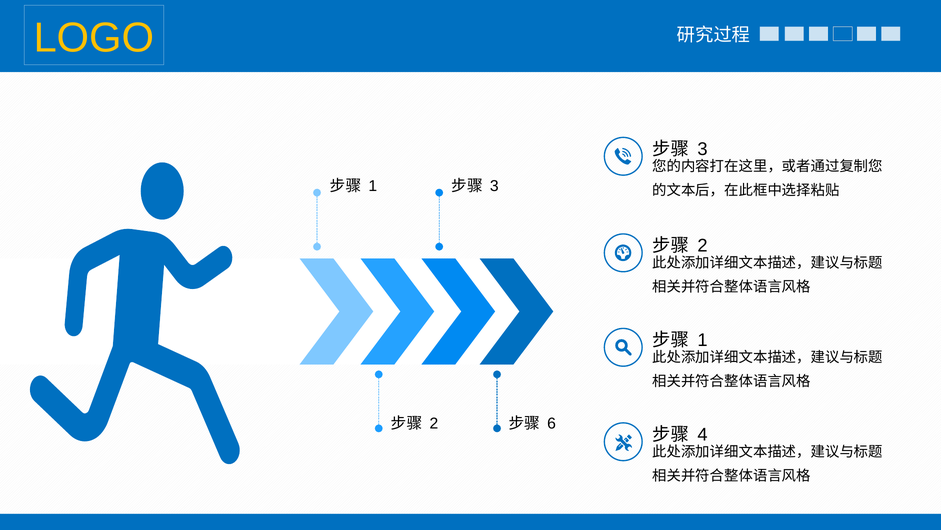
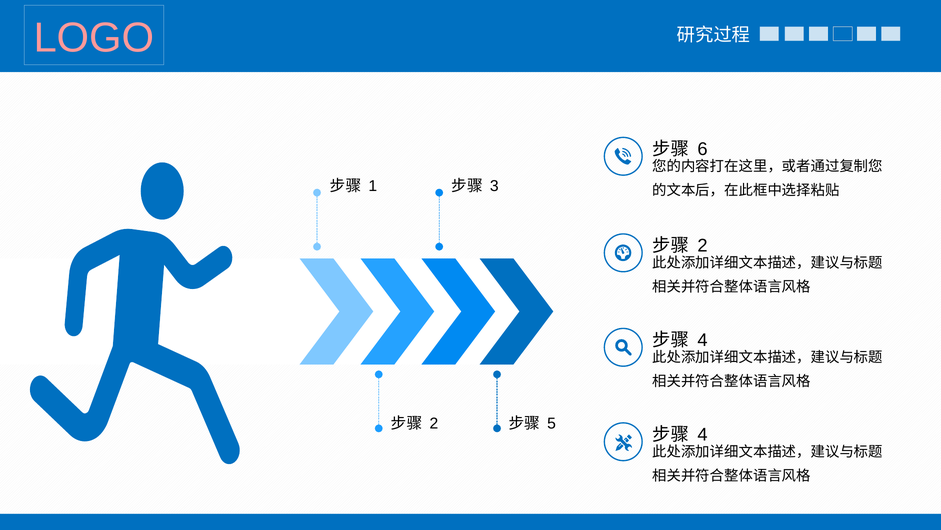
LOGO colour: yellow -> pink (94, 38)
3: 3 -> 6 (703, 149)
1: 1 -> 4 (703, 340)
6: 6 -> 5 (552, 423)
